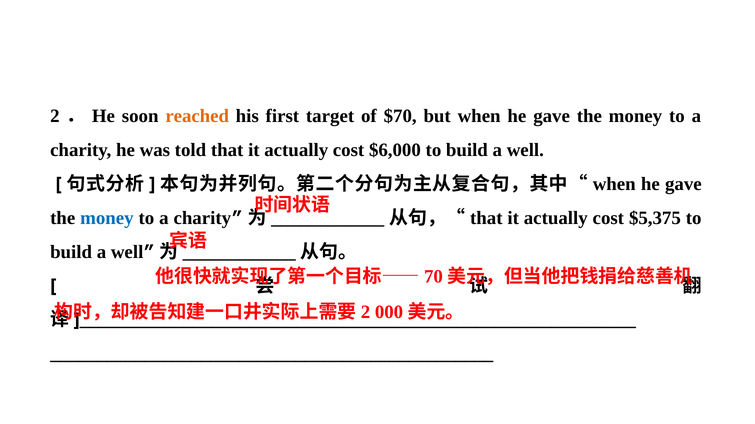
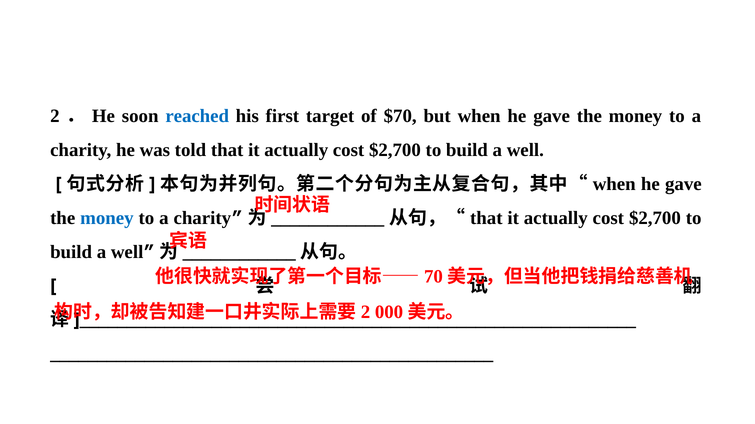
reached colour: orange -> blue (197, 116)
$6,000: $6,000 -> $2,700 (395, 150)
$5,375: $5,375 -> $2,700 (655, 218)
